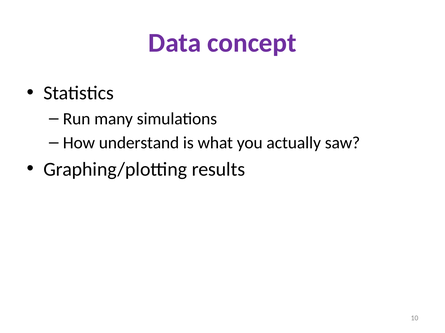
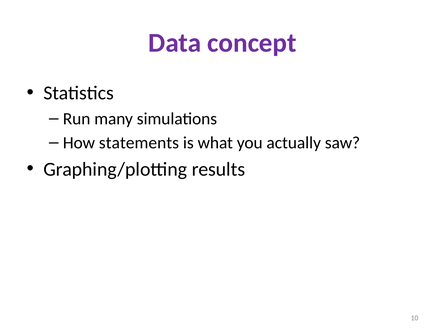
understand: understand -> statements (139, 143)
